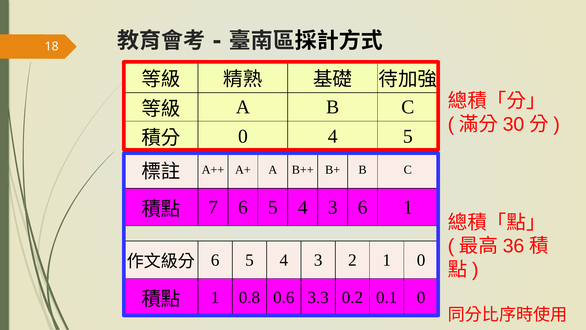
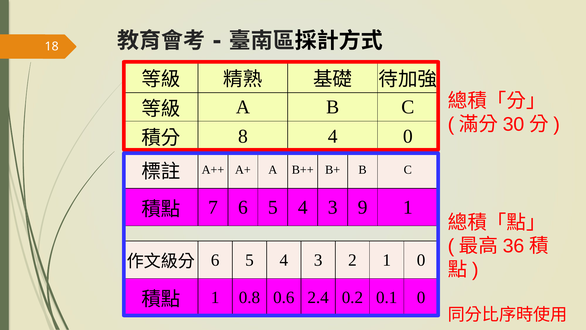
0: 0 -> 8 (243, 136)
4 5: 5 -> 0 (408, 136)
3 6: 6 -> 9 (363, 207)
3.3: 3.3 -> 2.4 (318, 297)
